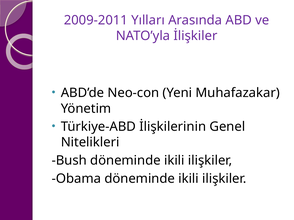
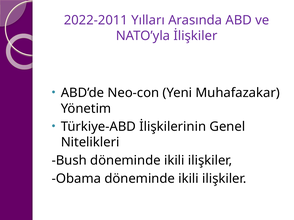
2009-2011: 2009-2011 -> 2022-2011 (96, 20)
